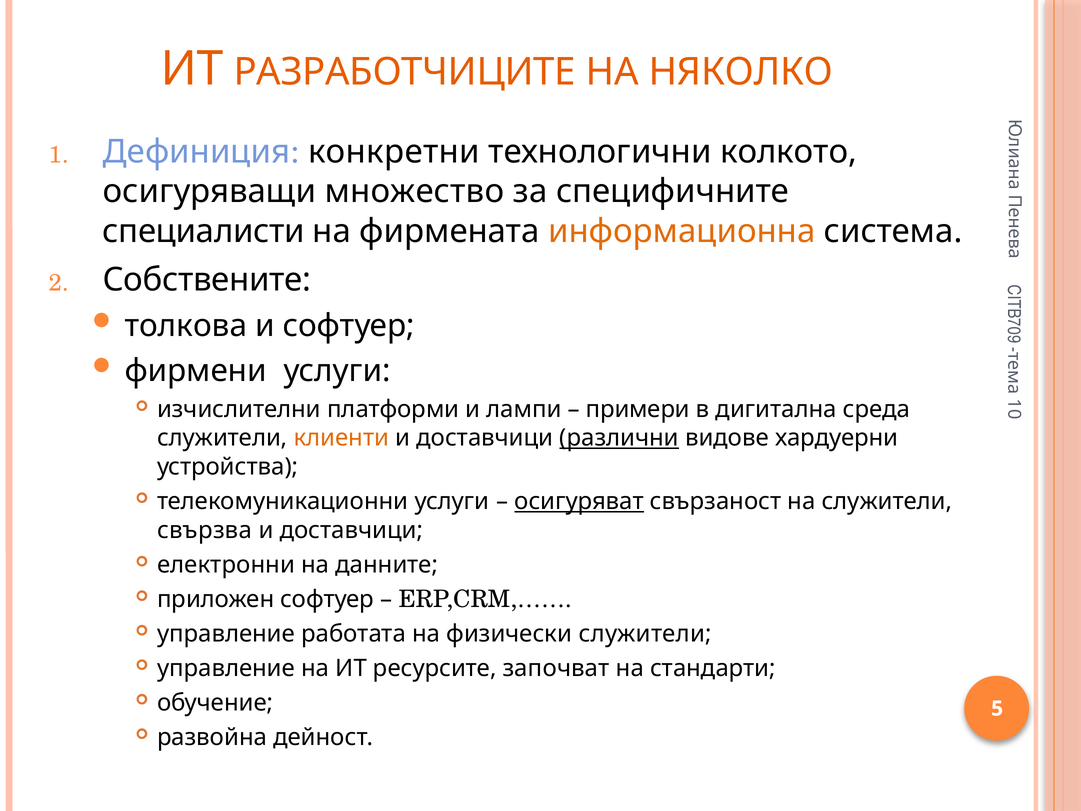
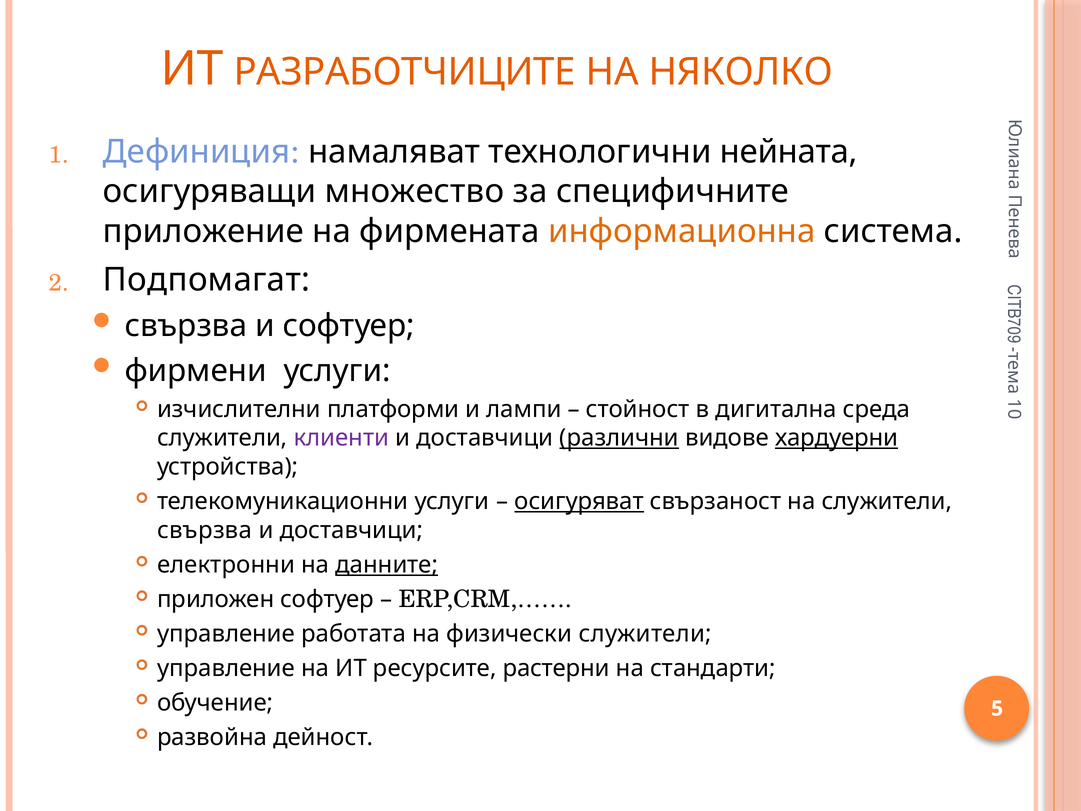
конкретни: конкретни -> намаляват (394, 152)
колкото: колкото -> нейната (789, 152)
специалисти: специалисти -> приложение (203, 231)
Собствените: Собствените -> Подпомагат (207, 280)
толкова: толкова -> свързва (186, 326)
примери: примери -> стойност (638, 409)
клиенти colour: orange -> purple (341, 438)
хардуерни underline: none -> present (837, 438)
данните underline: none -> present (387, 565)
започват: започват -> растерни (556, 668)
